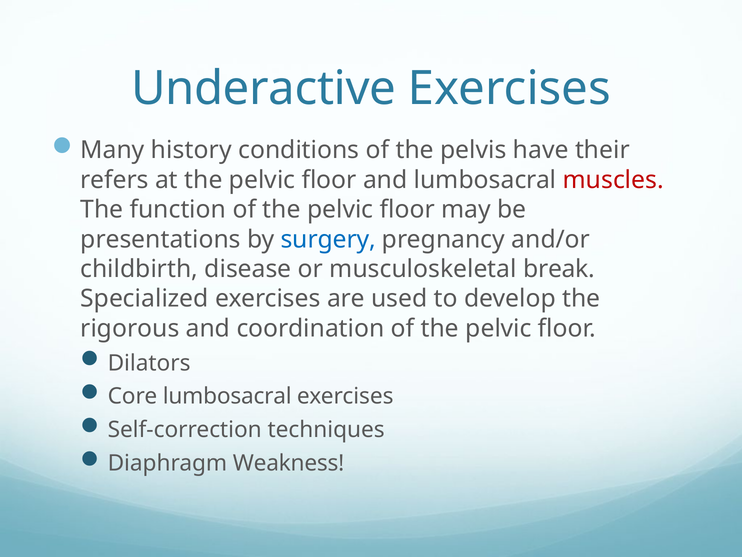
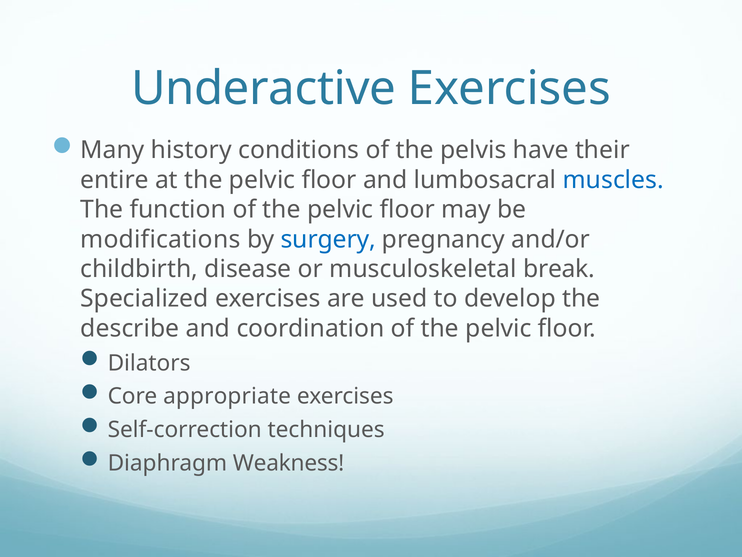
refers: refers -> entire (115, 180)
muscles colour: red -> blue (613, 180)
presentations: presentations -> modifications (160, 239)
rigorous: rigorous -> describe (130, 328)
Core lumbosacral: lumbosacral -> appropriate (227, 396)
